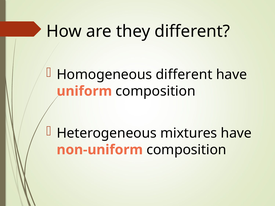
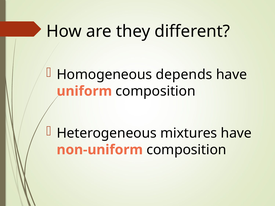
Homogeneous different: different -> depends (184, 75)
